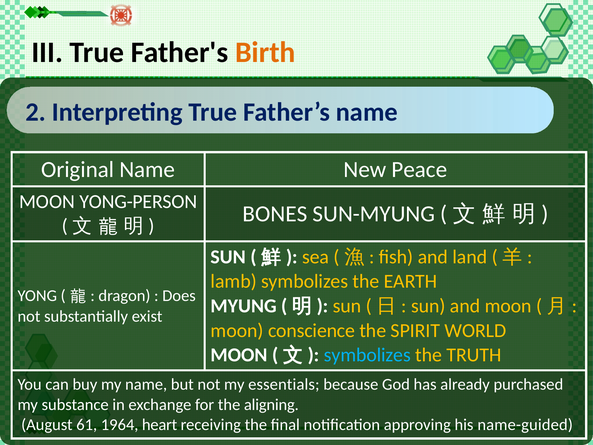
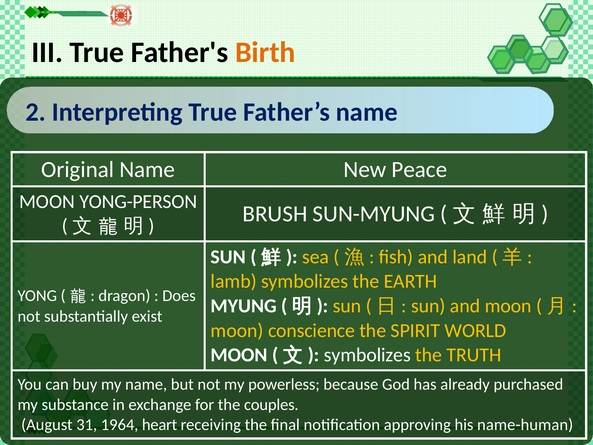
BONES: BONES -> BRUSH (275, 214)
symbolizes colour: light blue -> white (367, 355)
essentials: essentials -> powerless (284, 384)
aligning: aligning -> couples (271, 404)
61: 61 -> 31 (87, 425)
name-guided: name-guided -> name-human (525, 425)
